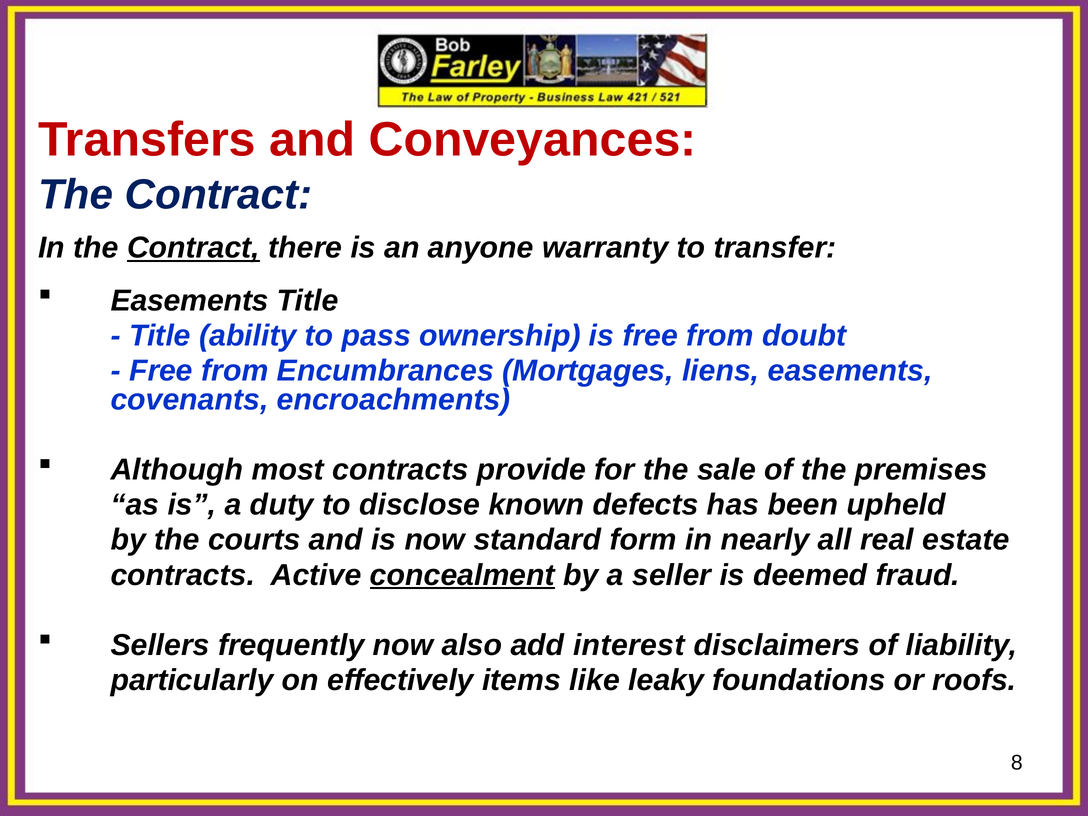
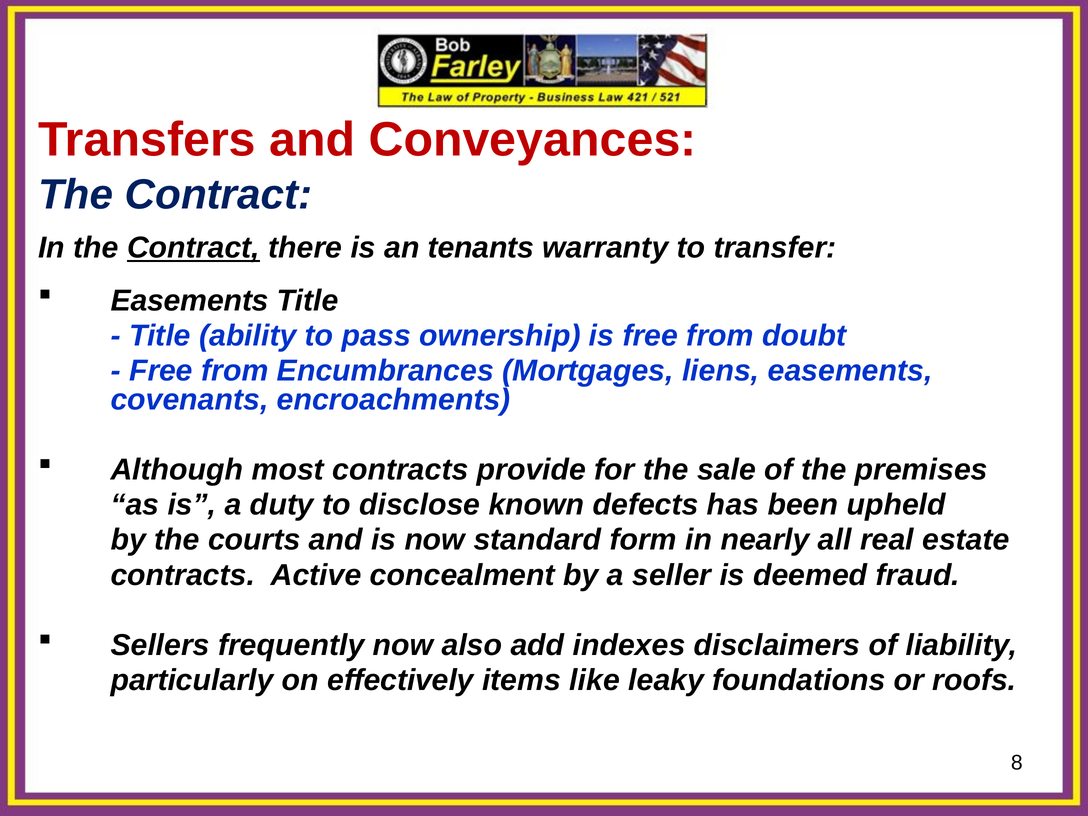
anyone: anyone -> tenants (481, 248)
concealment underline: present -> none (462, 575)
interest: interest -> indexes (629, 645)
